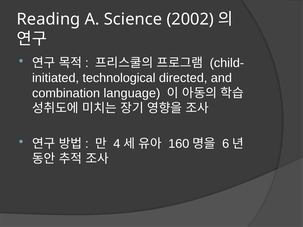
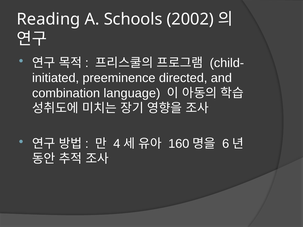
Science: Science -> Schools (133, 19)
technological: technological -> preeminence (119, 78)
